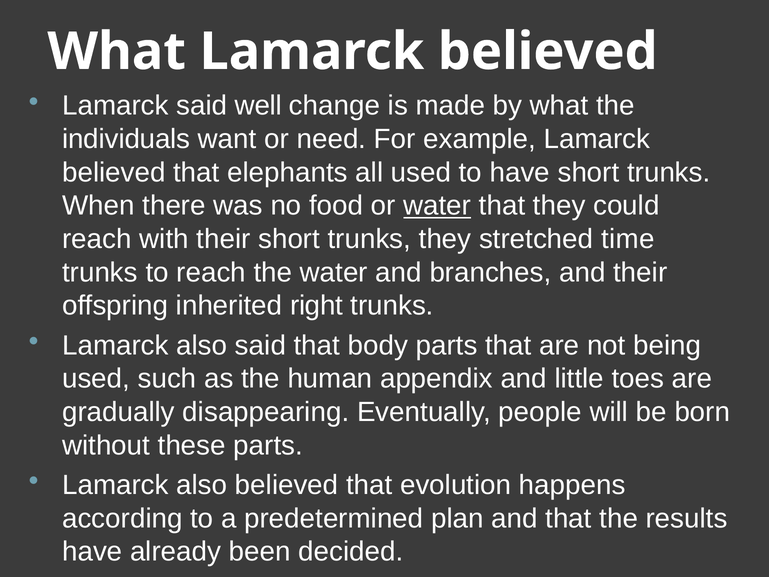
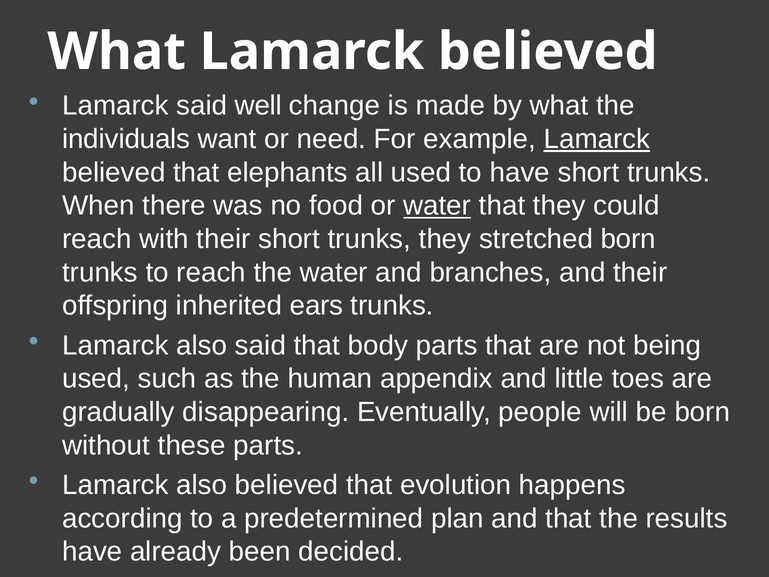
Lamarck underline: none -> present (597, 139)
stretched time: time -> born (628, 239)
right: right -> ears (316, 306)
